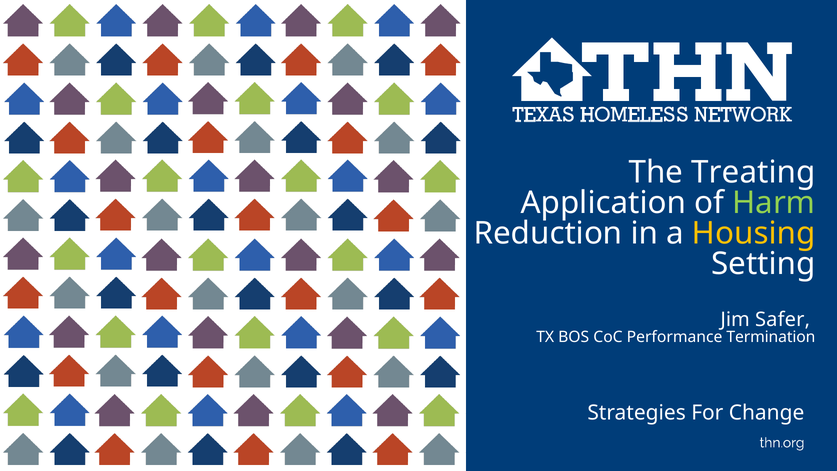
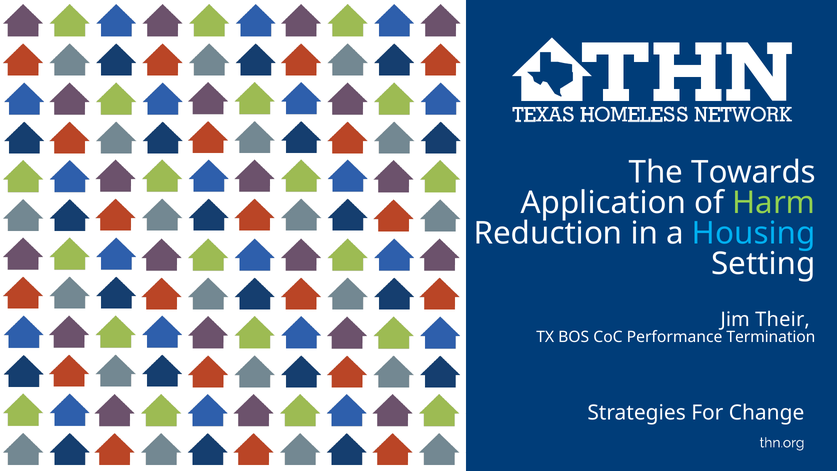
Treating: Treating -> Towards (754, 172)
Housing colour: yellow -> light blue (754, 233)
Safer: Safer -> Their (783, 320)
